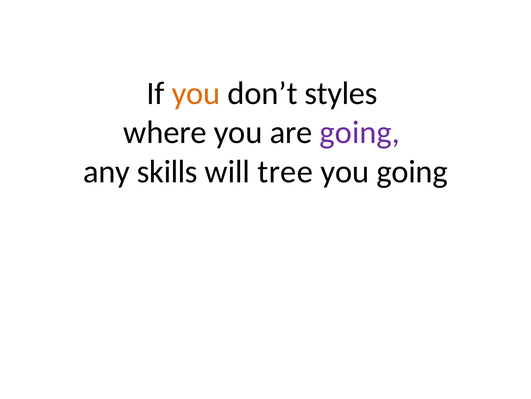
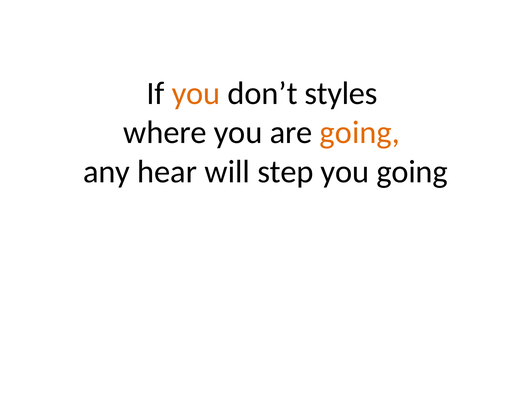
going colour: purple -> orange (360, 132)
skills: skills -> hear (167, 171)
tree: tree -> step (285, 171)
